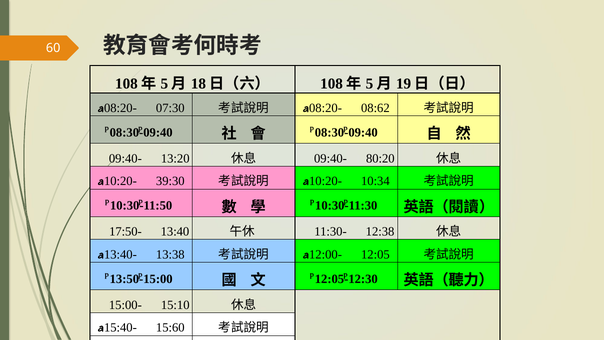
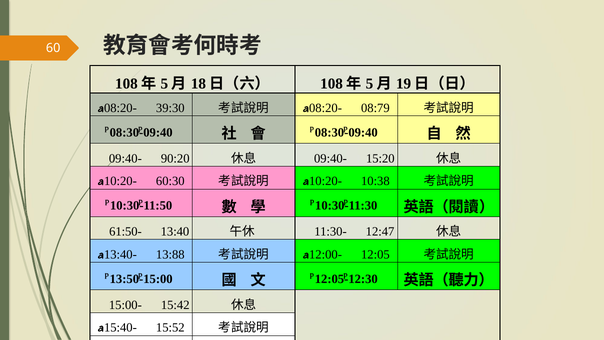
07:30: 07:30 -> 39:30 (170, 108)
08:62: 08:62 -> 08:79 (375, 108)
13:20: 13:20 -> 90:20 (175, 158)
80:20: 80:20 -> 15:20 (380, 158)
39:30: 39:30 -> 60:30 (170, 181)
10:34: 10:34 -> 10:38 (375, 181)
17:50-: 17:50- -> 61:50- (125, 231)
12:38: 12:38 -> 12:47 (380, 231)
13:38: 13:38 -> 13:88 (170, 254)
15:10: 15:10 -> 15:42 (175, 305)
15:60: 15:60 -> 15:52 (170, 328)
